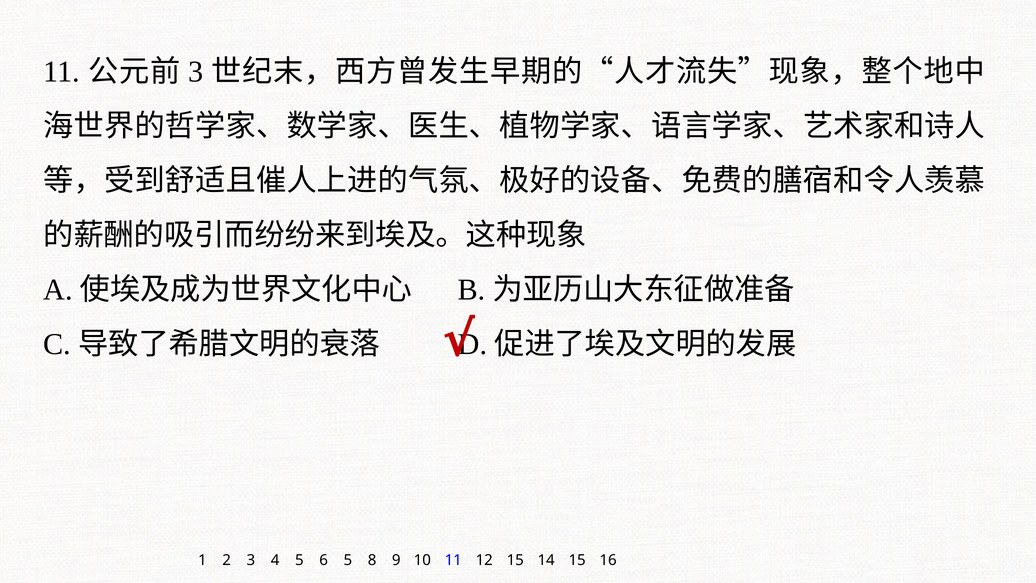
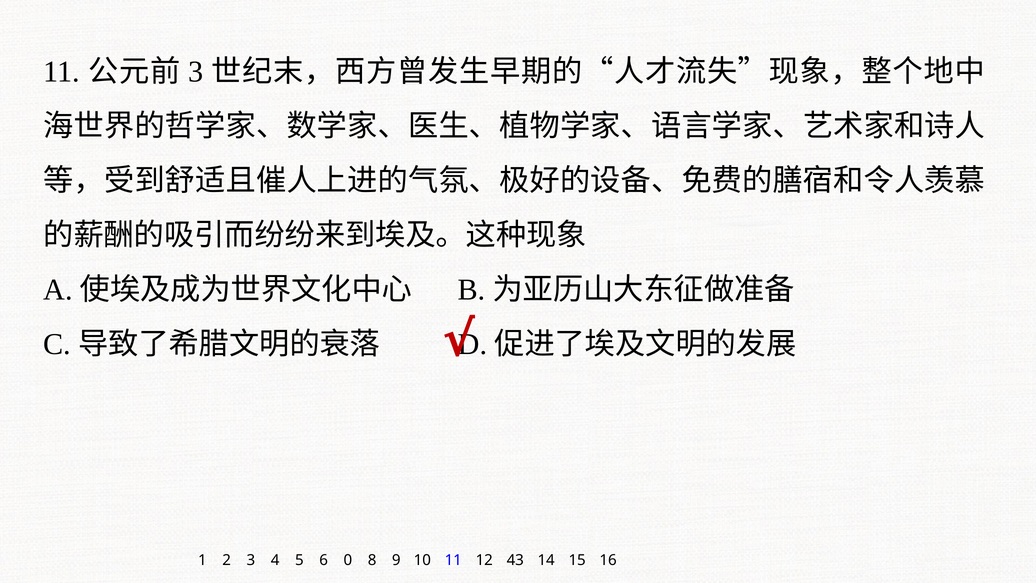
6 5: 5 -> 0 (348, 560)
12 15: 15 -> 43 (515, 560)
